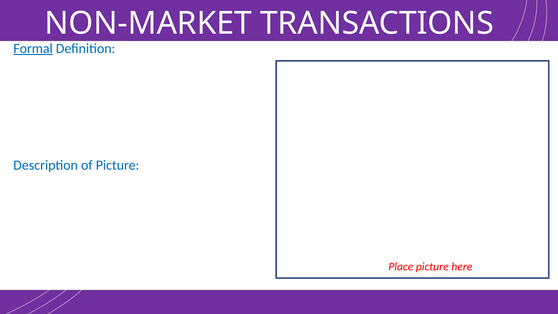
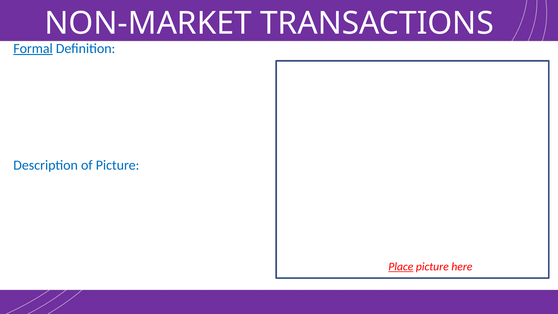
Place underline: none -> present (401, 267)
